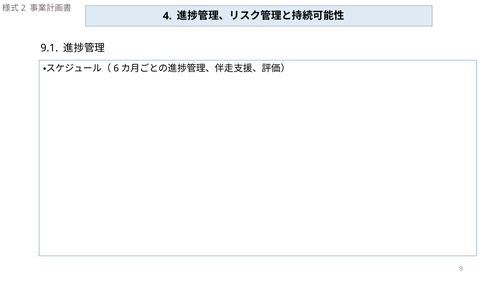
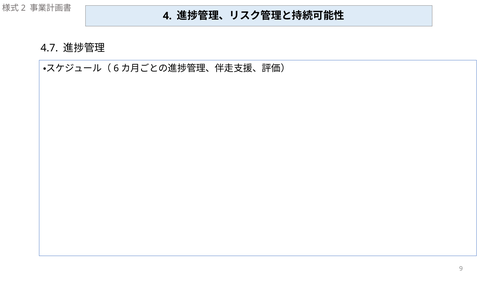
9.1: 9.1 -> 4.7 (49, 48)
